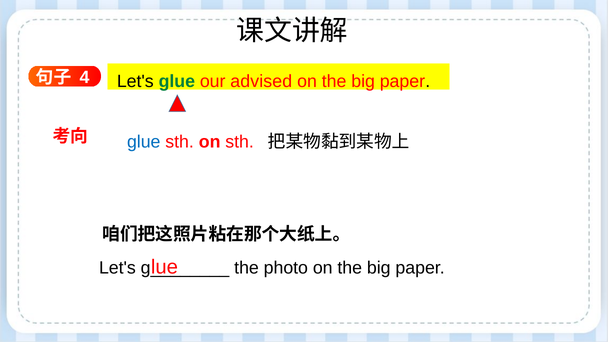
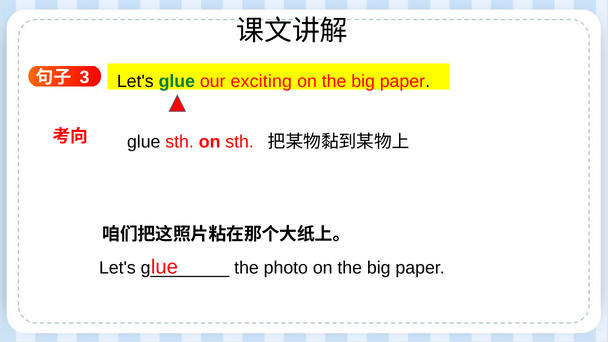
4: 4 -> 3 (85, 78)
advised: advised -> exciting (261, 81)
glue colour: blue -> black (144, 142)
